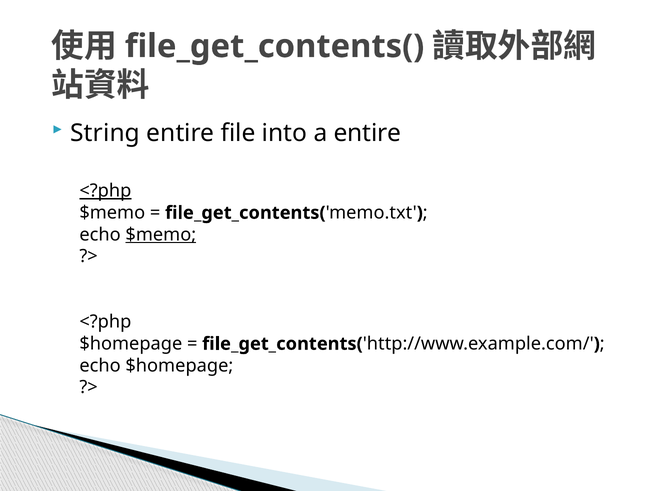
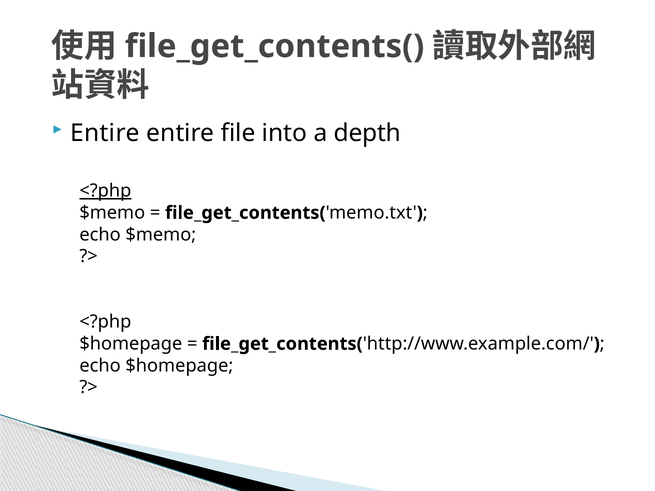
String: String -> Entire (105, 133)
a entire: entire -> depth (367, 133)
$memo underline: present -> none (161, 235)
